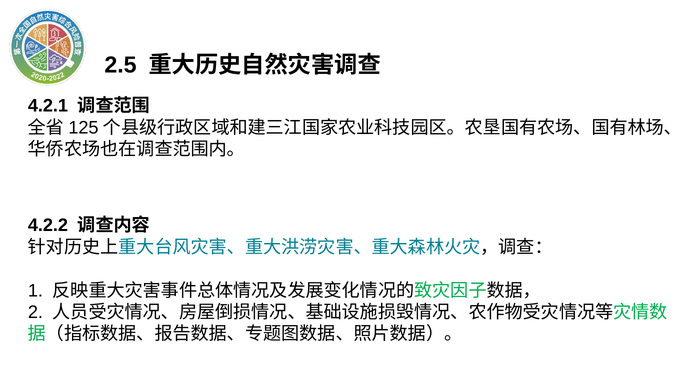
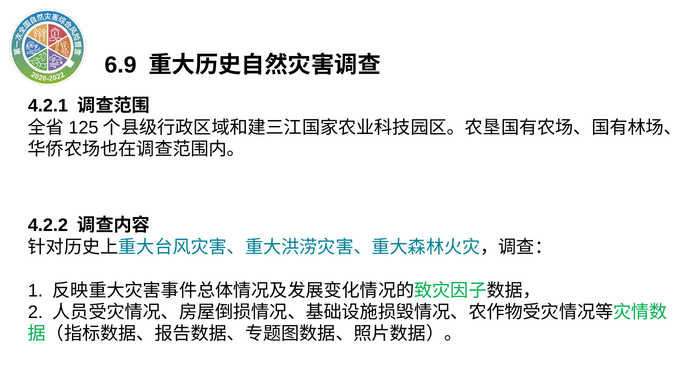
2.5: 2.5 -> 6.9 (120, 65)
